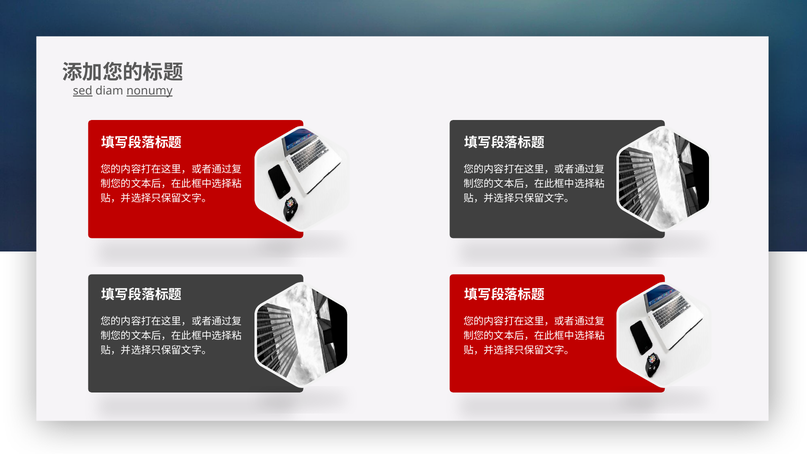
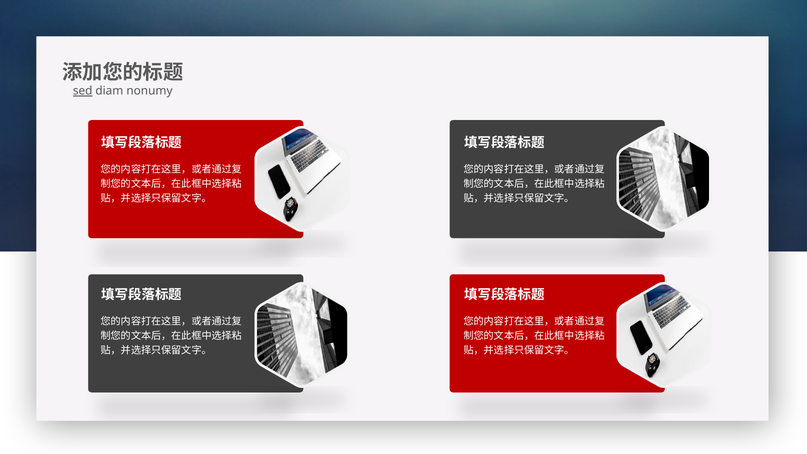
nonumy underline: present -> none (149, 91)
